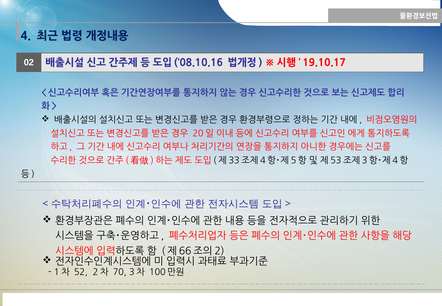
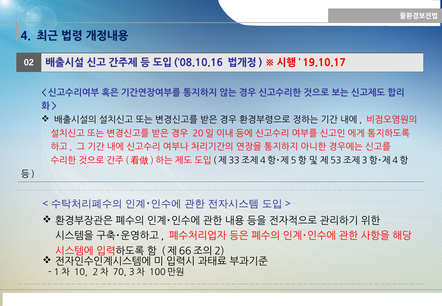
52: 52 -> 10 (81, 272)
